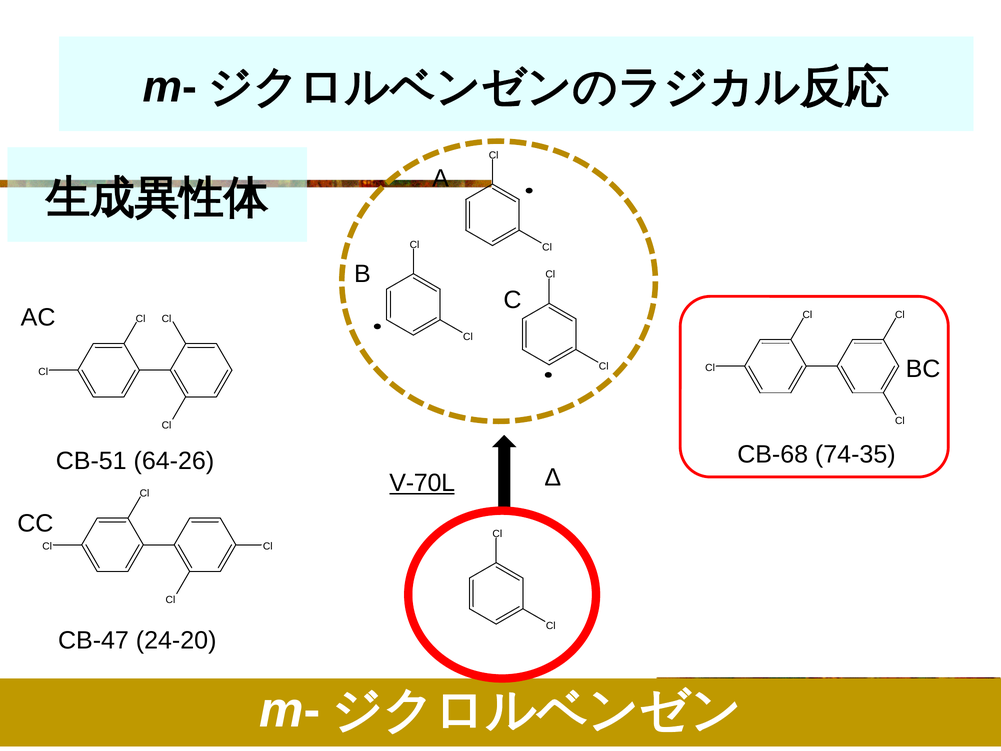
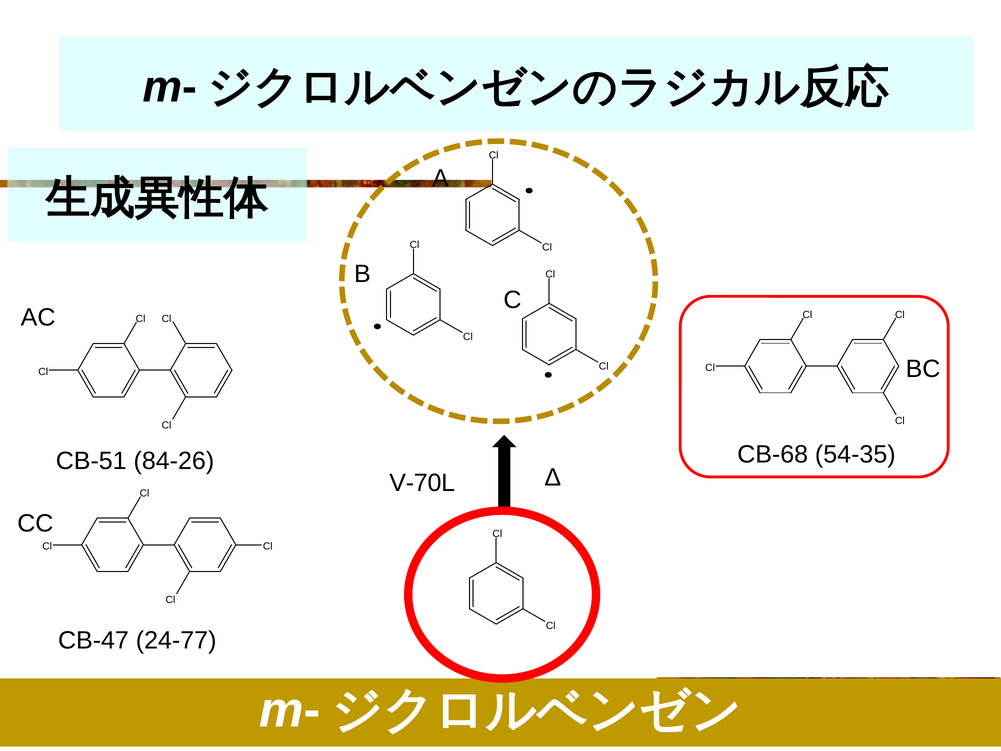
74-35: 74-35 -> 54-35 (855, 454)
64-26: 64-26 -> 84-26 (174, 461)
V-70L underline: present -> none (422, 483)
24-20: 24-20 -> 24-77 (176, 640)
